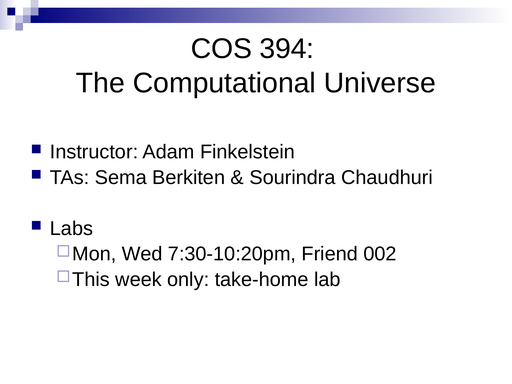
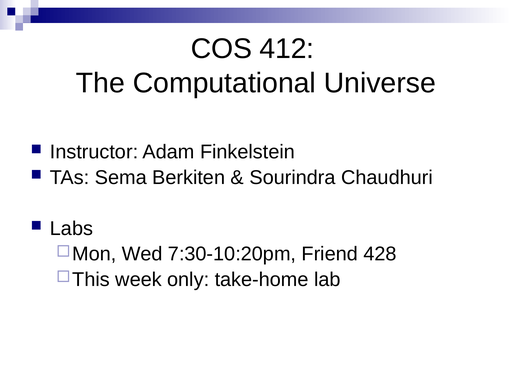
394: 394 -> 412 (287, 49)
002: 002 -> 428 (380, 254)
